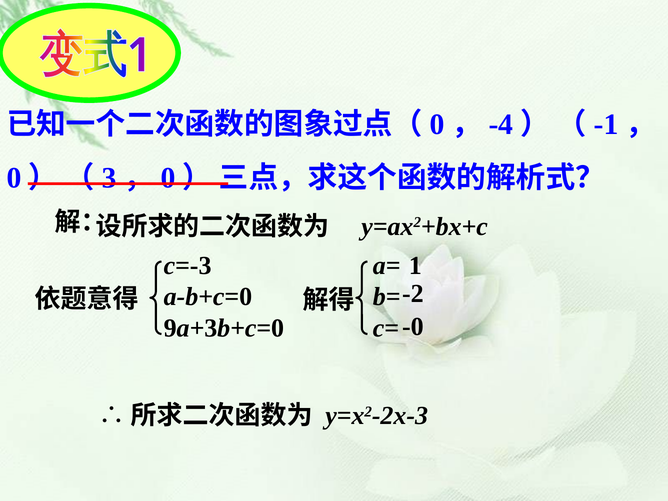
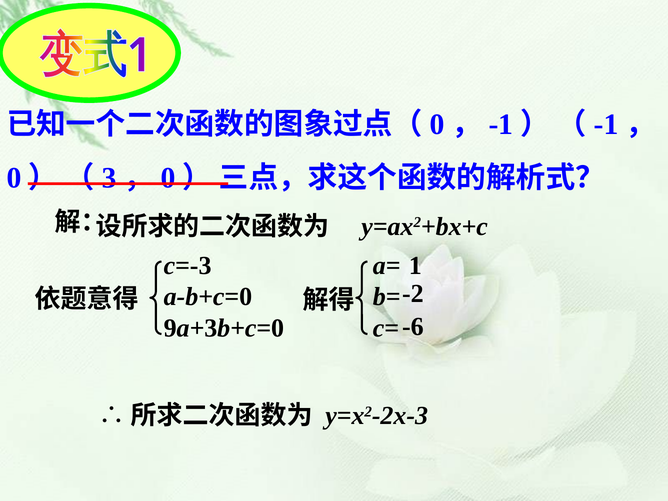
-4: -4 -> -1 (501, 124)
-0: -0 -> -6 (413, 327)
